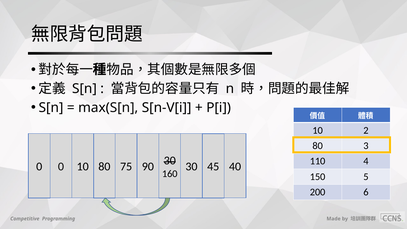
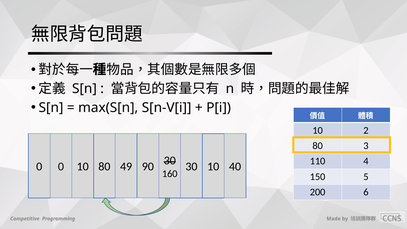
75: 75 -> 49 (126, 167)
30 45: 45 -> 10 (213, 167)
